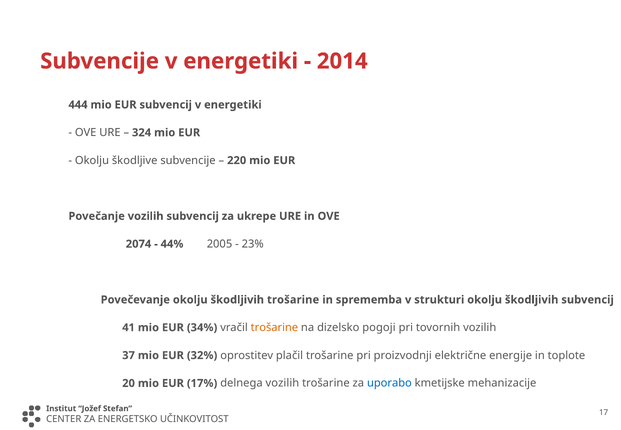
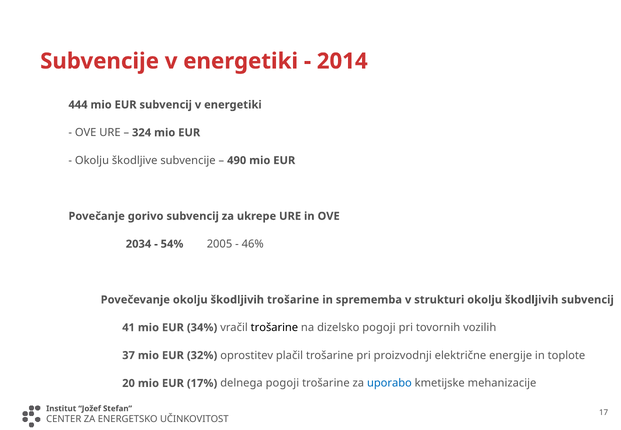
220: 220 -> 490 (237, 160)
Povečanje vozilih: vozilih -> gorivo (146, 216)
2074: 2074 -> 2034 (139, 244)
44%: 44% -> 54% (172, 244)
23%: 23% -> 46% (253, 244)
trošarine colour: orange -> black (274, 328)
delnega vozilih: vozilih -> pogoji (282, 383)
